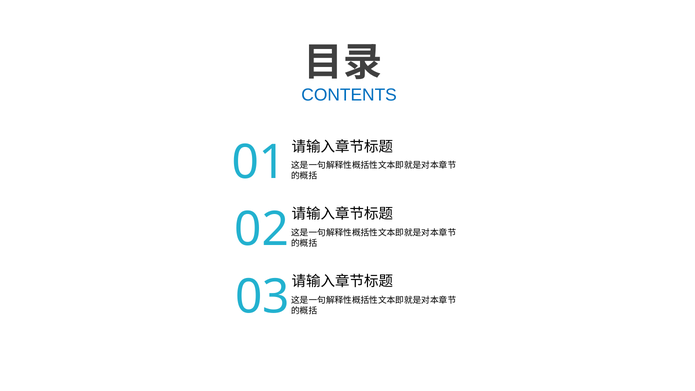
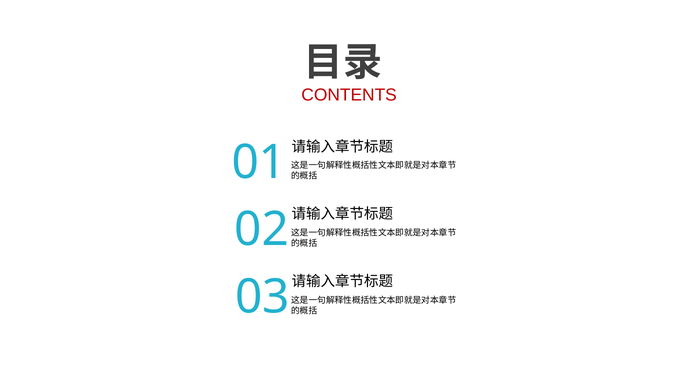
CONTENTS colour: blue -> red (349, 95)
